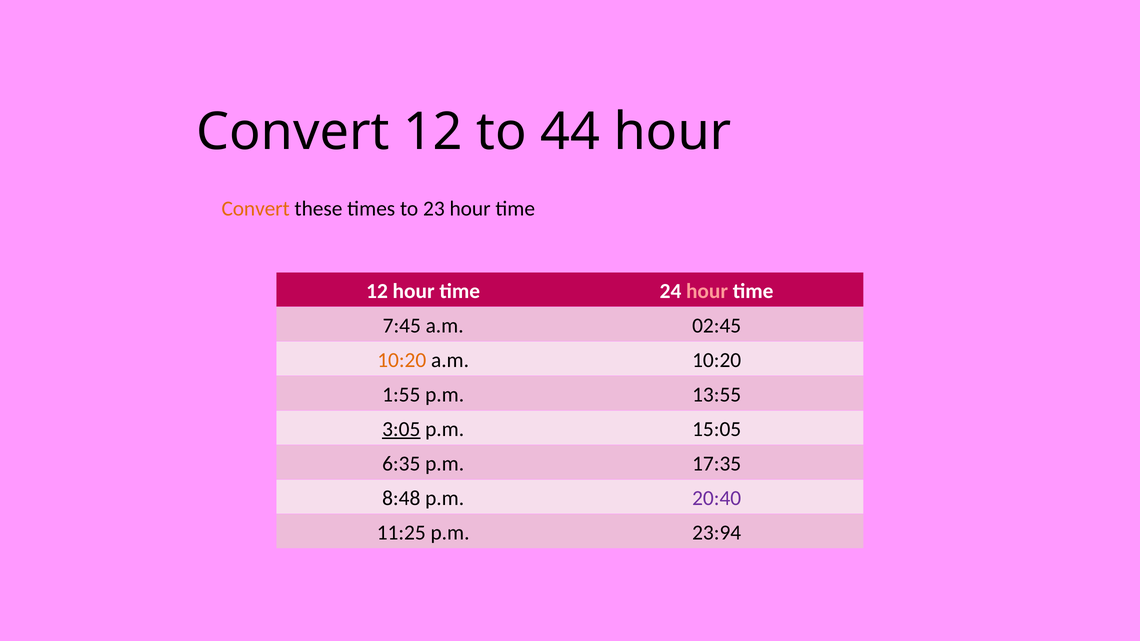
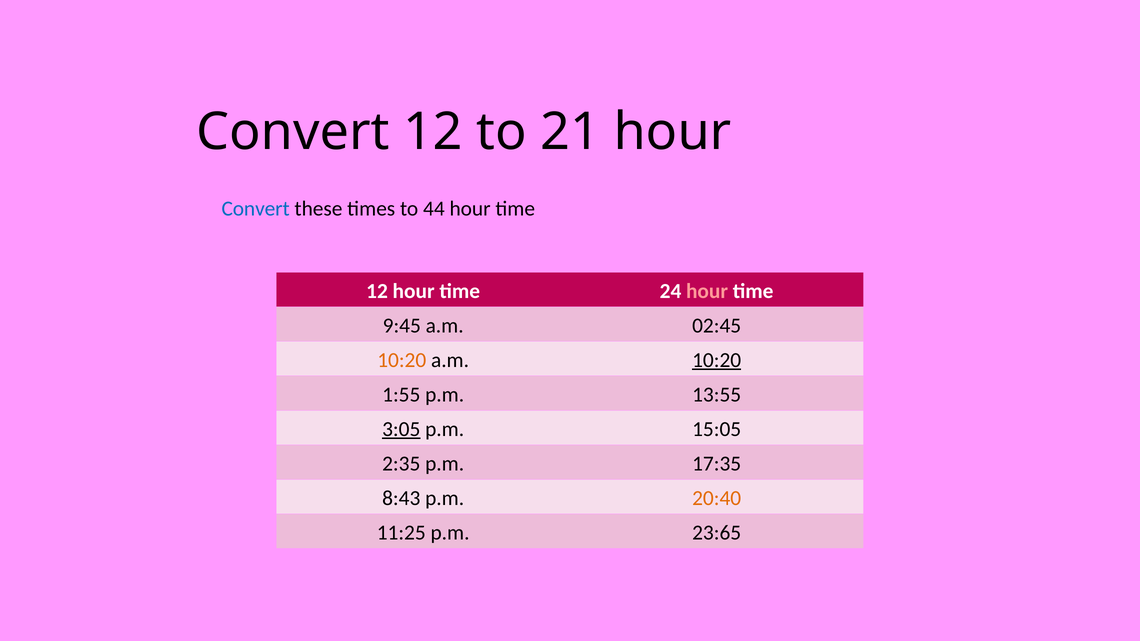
44: 44 -> 21 (570, 132)
Convert colour: orange -> blue (256, 209)
23: 23 -> 44 (434, 209)
7:45: 7:45 -> 9:45 (402, 326)
10:20 underline: none -> present (717, 360)
6:35: 6:35 -> 2:35 (401, 464)
8:48: 8:48 -> 8:43 (401, 498)
20:40 colour: purple -> orange (717, 498)
23:94: 23:94 -> 23:65 (717, 533)
